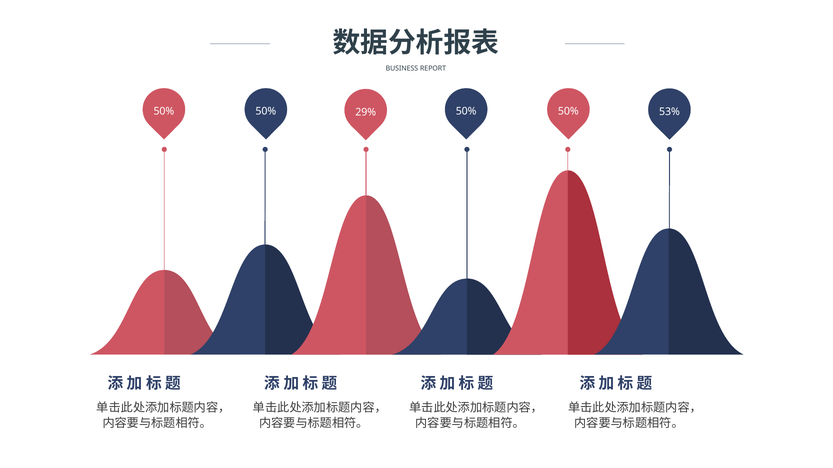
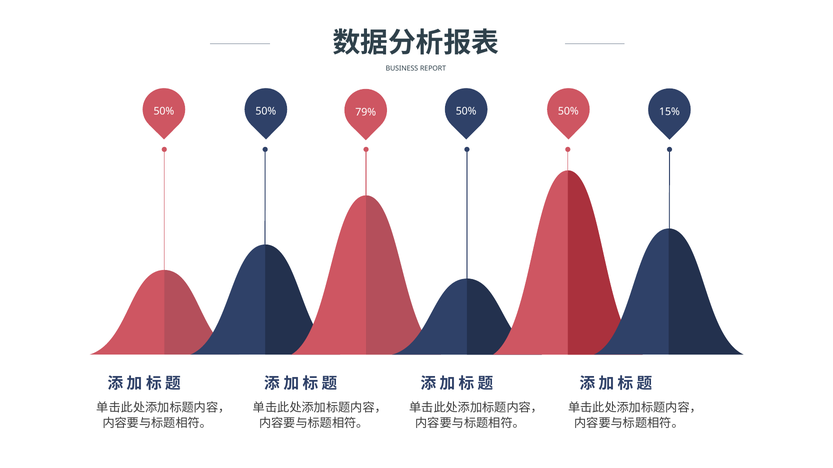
29%: 29% -> 79% (366, 112)
53%: 53% -> 15% (669, 112)
